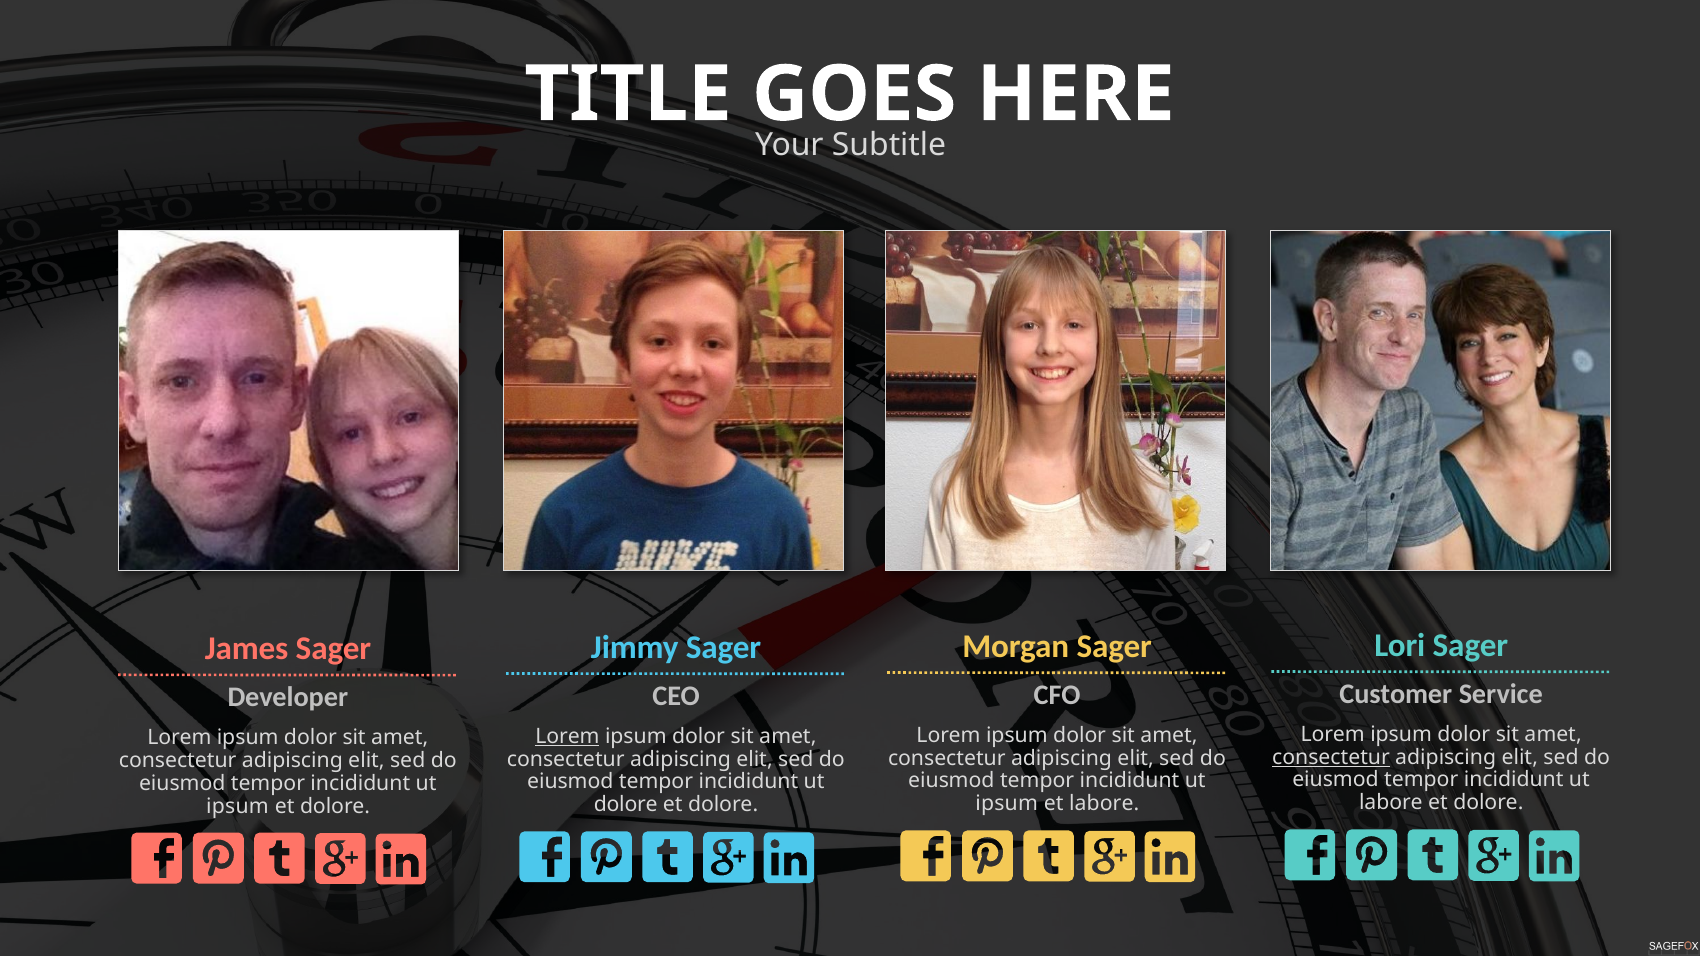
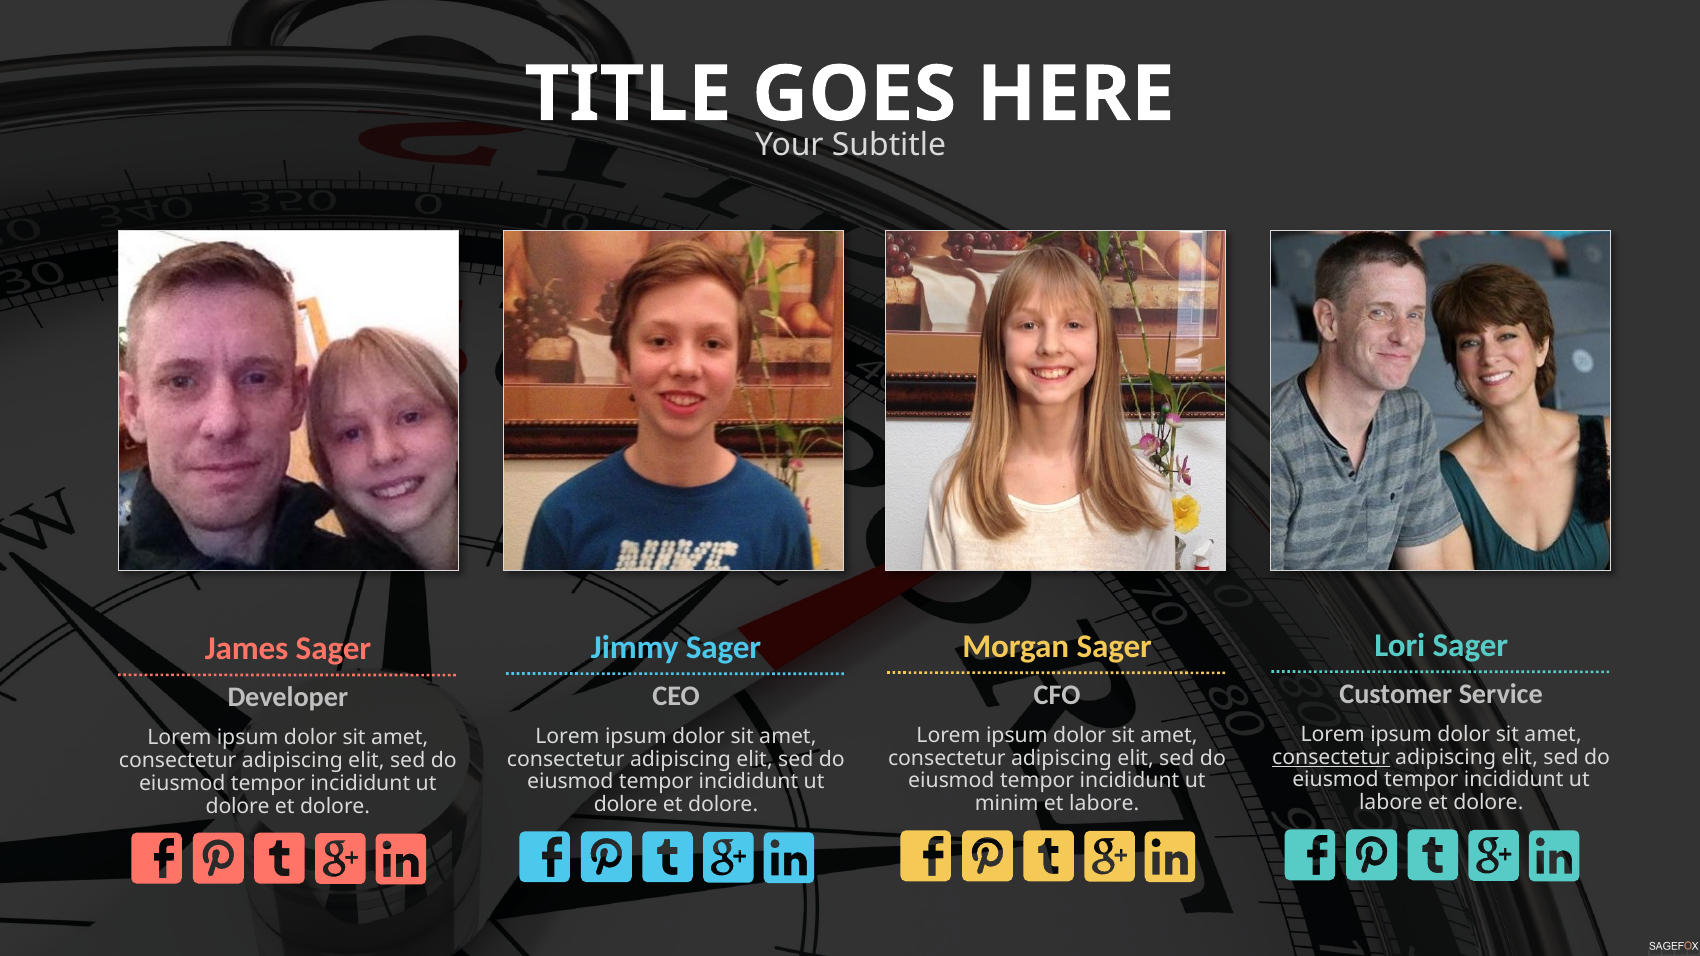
Lorem underline: present -> none (567, 736)
ipsum: ipsum -> minim (1007, 804)
ipsum: ipsum -> dolore (238, 806)
